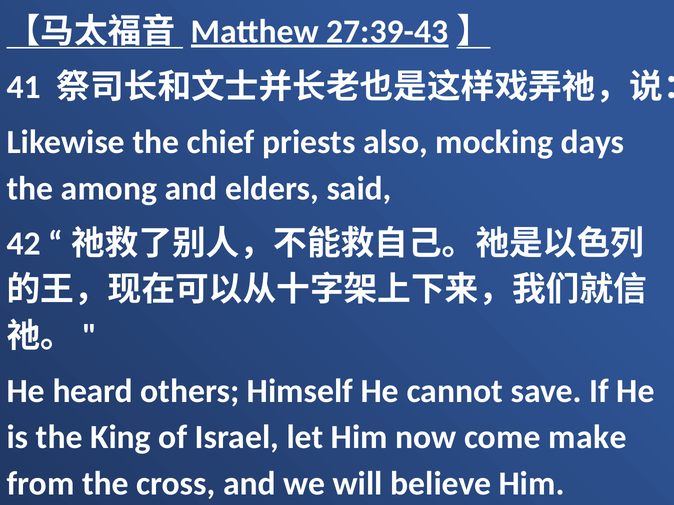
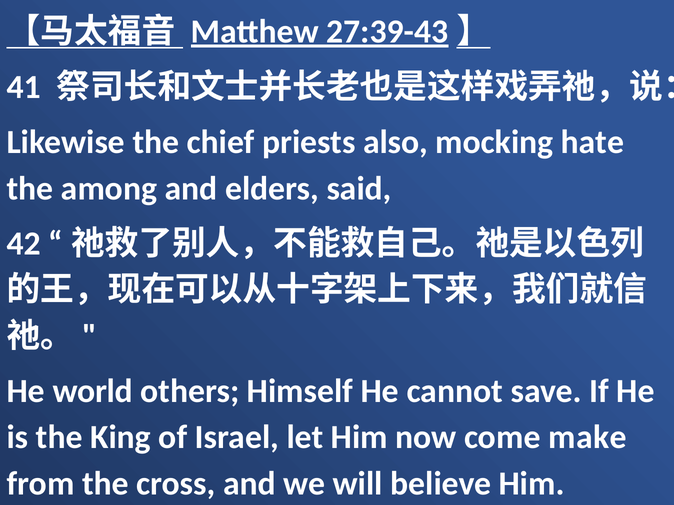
days: days -> hate (592, 143)
heard: heard -> world (93, 392)
